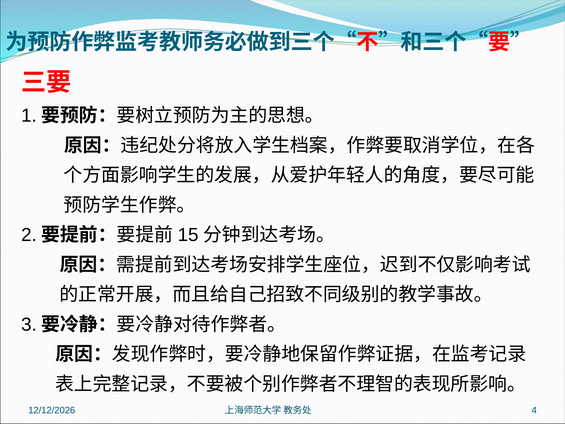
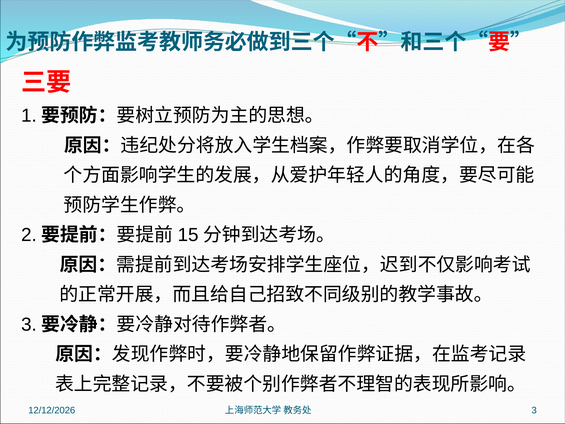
4: 4 -> 3 (534, 410)
